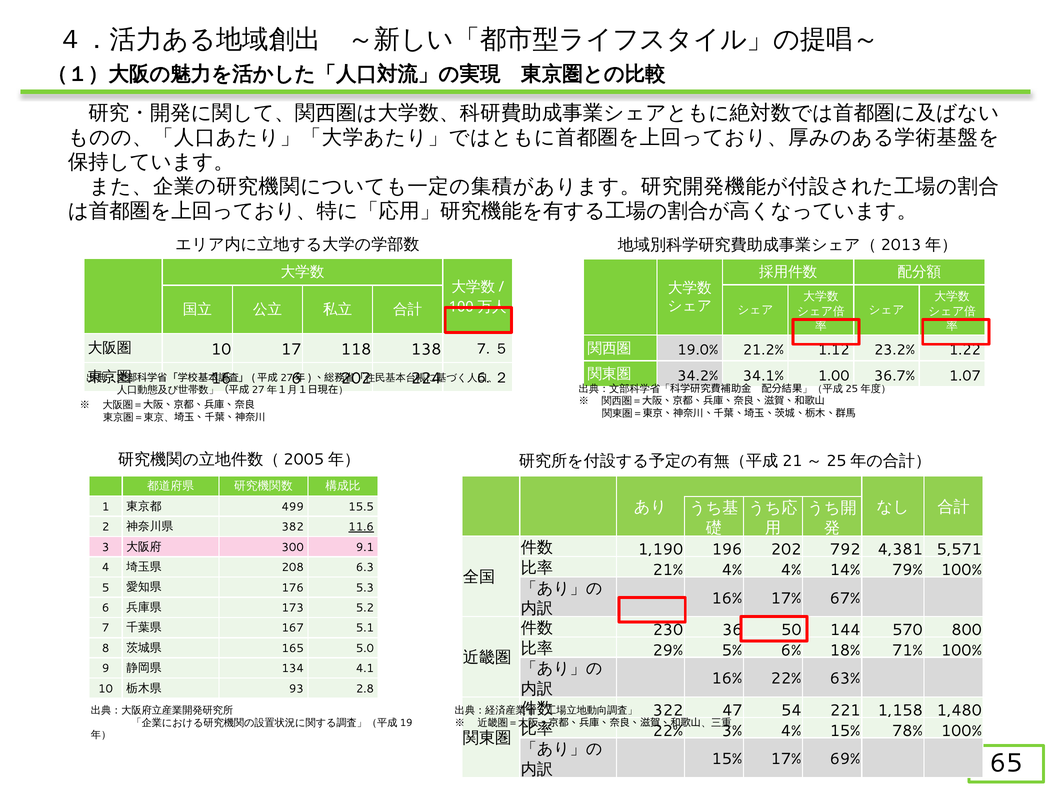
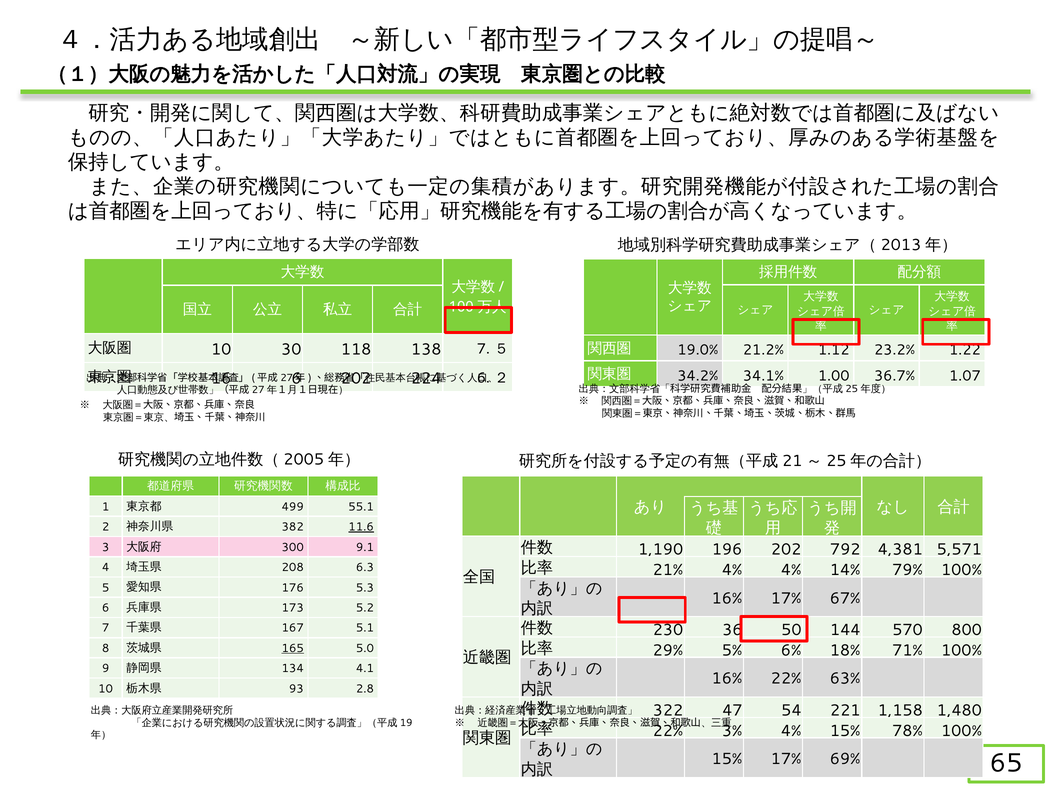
17: 17 -> 30 (291, 350)
15.5: 15.5 -> 55.1 (361, 507)
165 underline: none -> present (293, 649)
